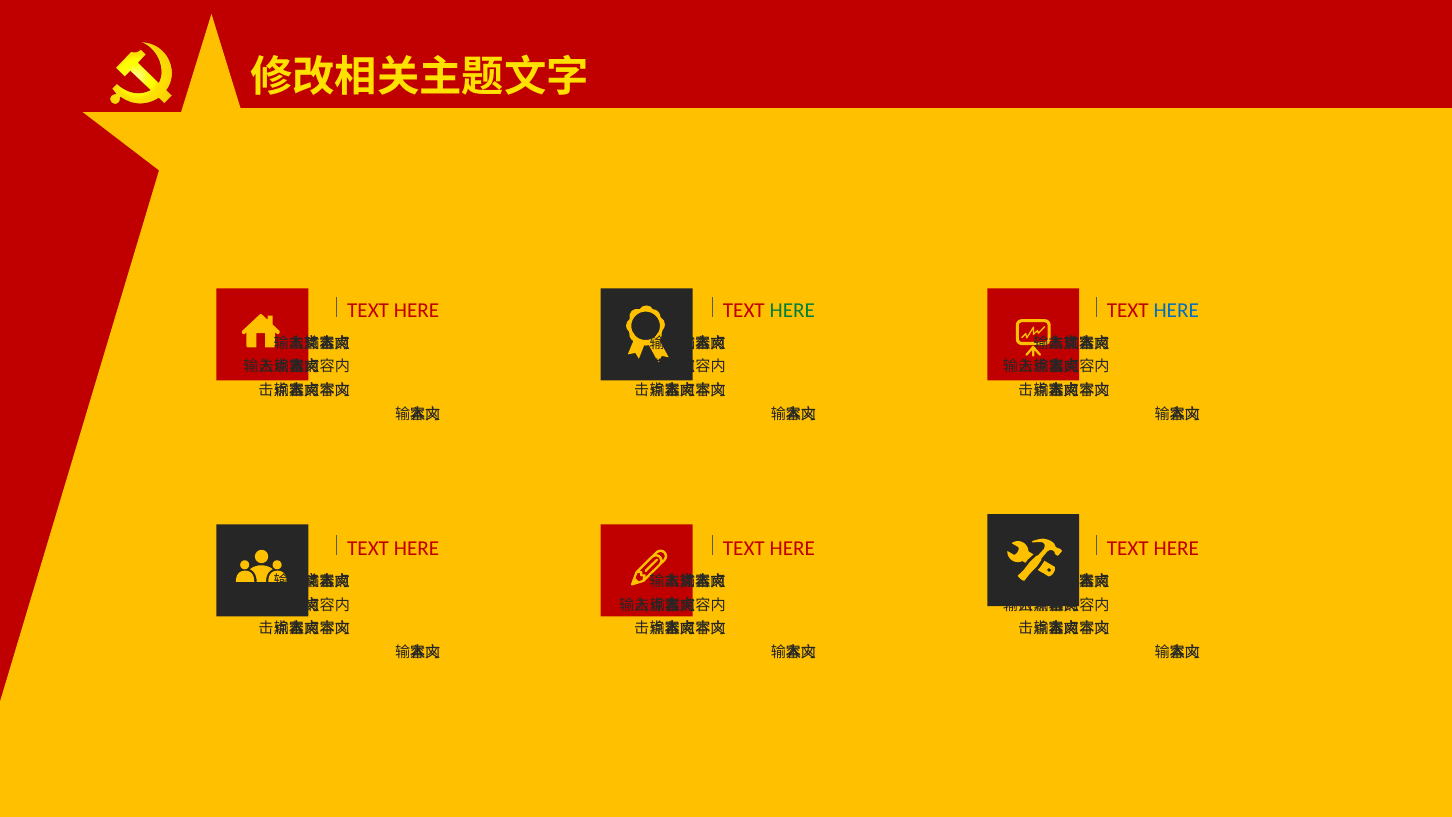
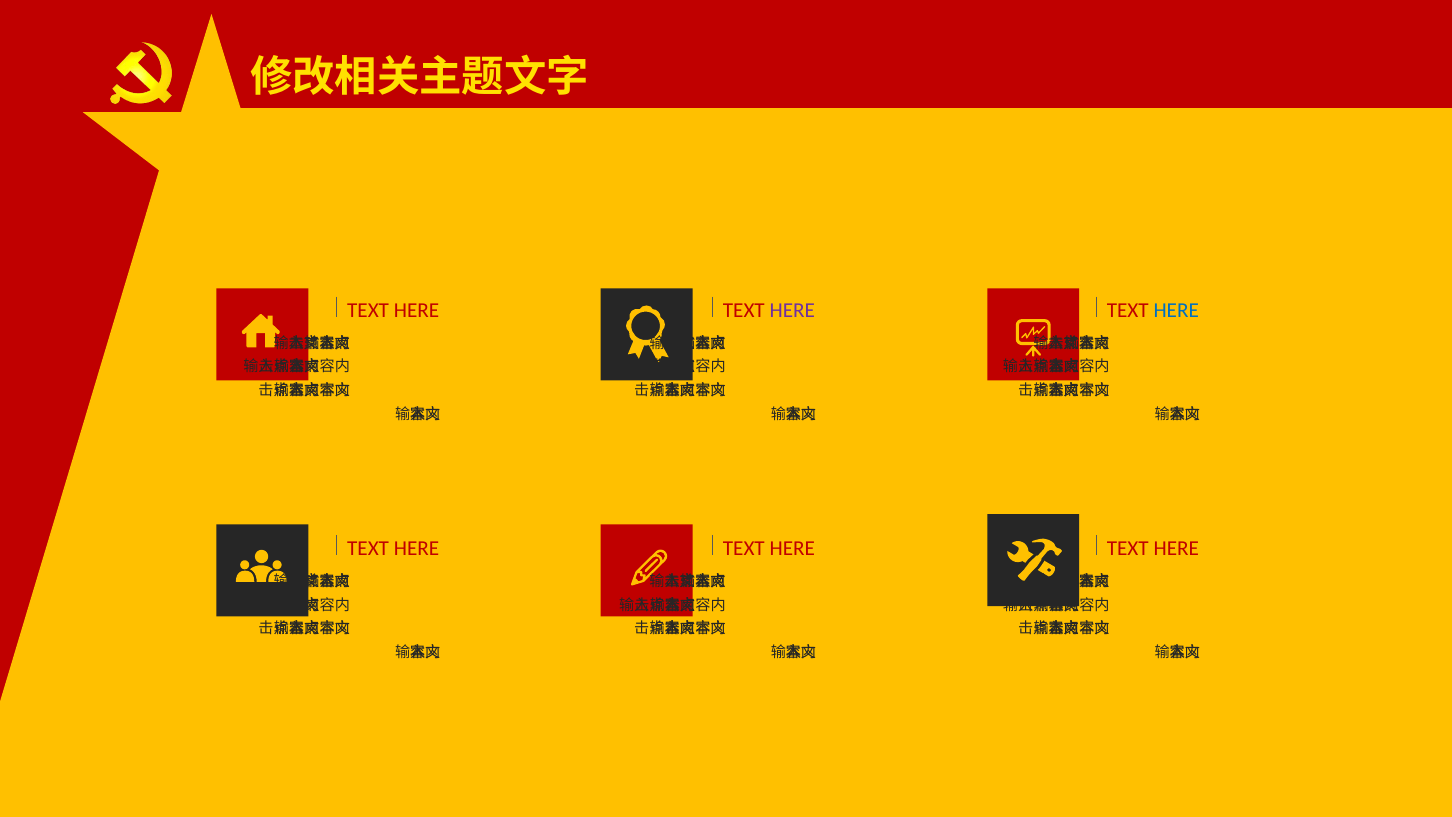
HERE colour: green -> purple (792, 311)
